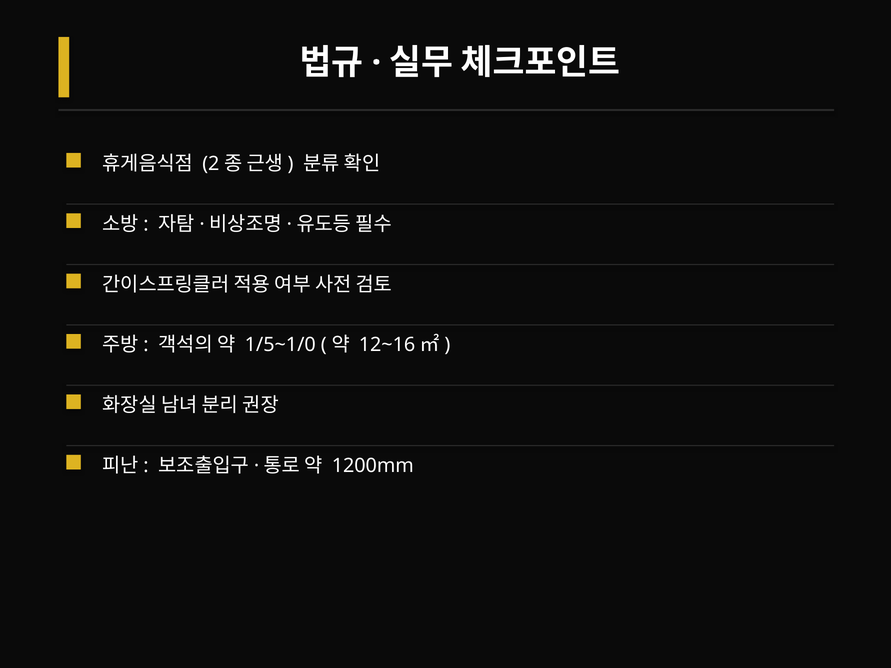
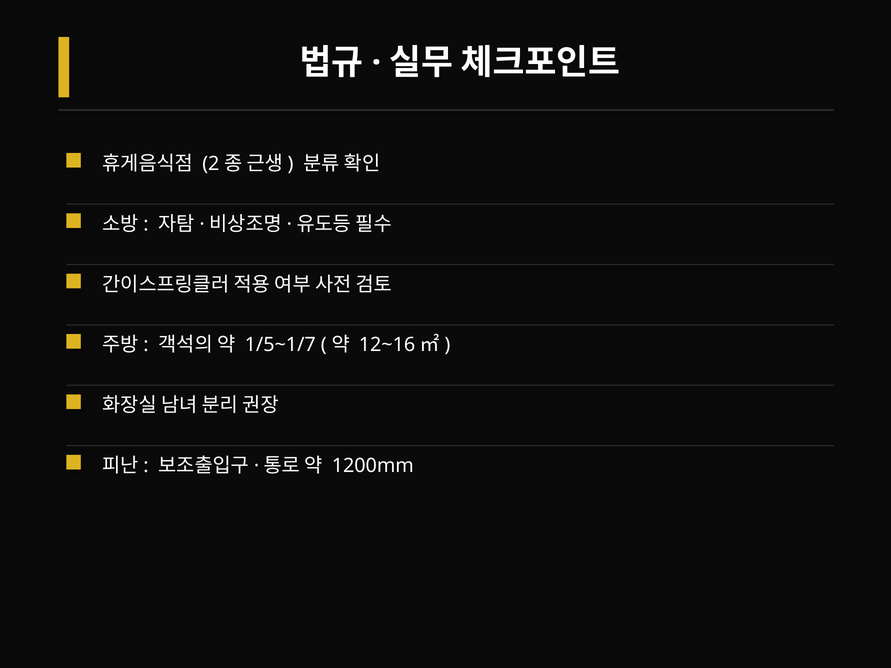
1/5~1/0: 1/5~1/0 -> 1/5~1/7 (280, 345)
